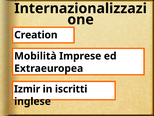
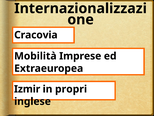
Creation: Creation -> Cracovia (36, 35)
iscritti: iscritti -> propri (71, 89)
